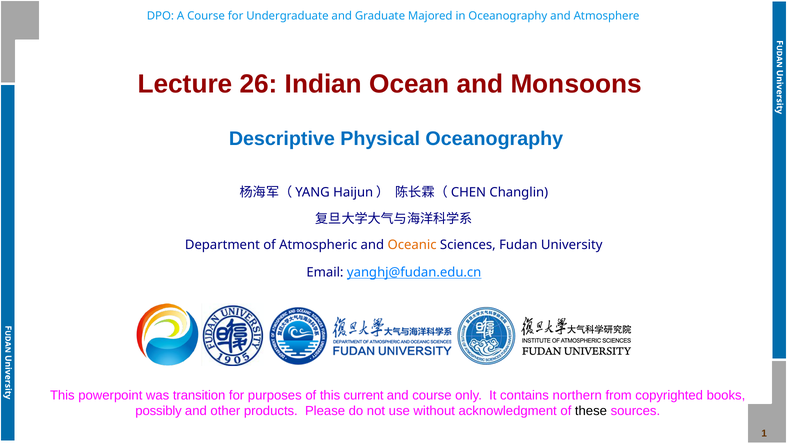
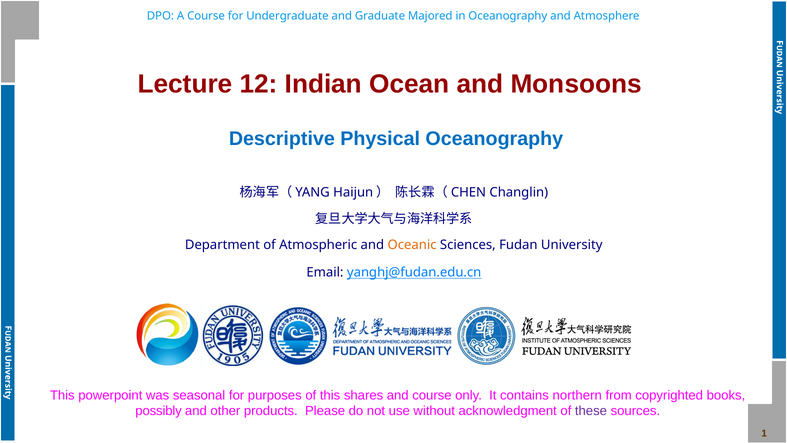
26: 26 -> 12 (259, 84)
transition: transition -> seasonal (199, 395)
current: current -> shares (364, 395)
these colour: black -> purple (591, 411)
